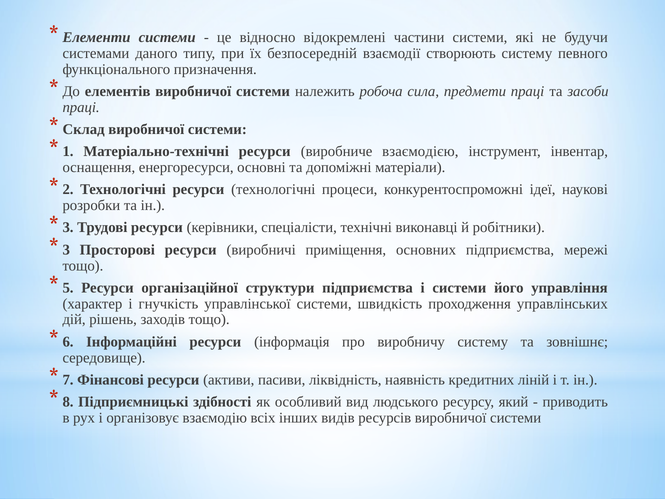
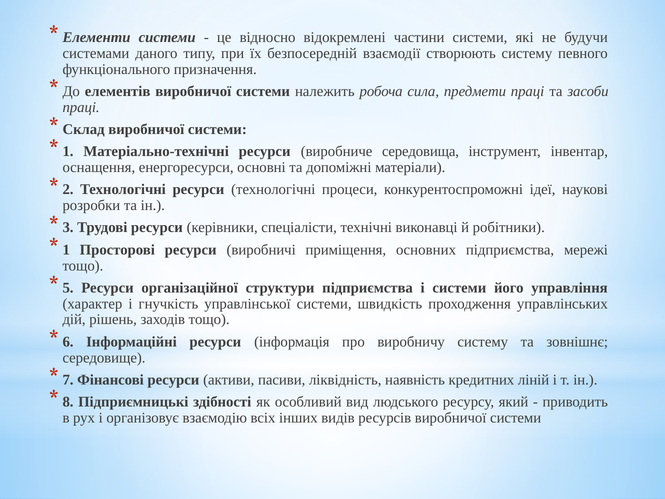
взаємодією: взаємодією -> середовища (421, 151)
3: 3 -> 1 (66, 250)
